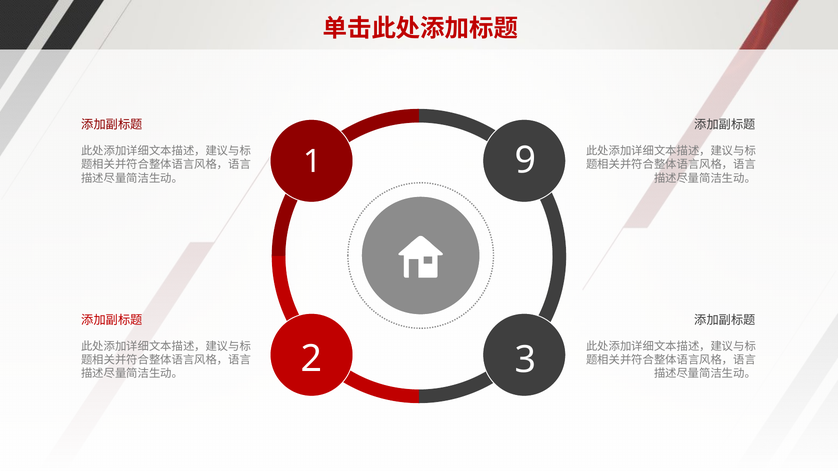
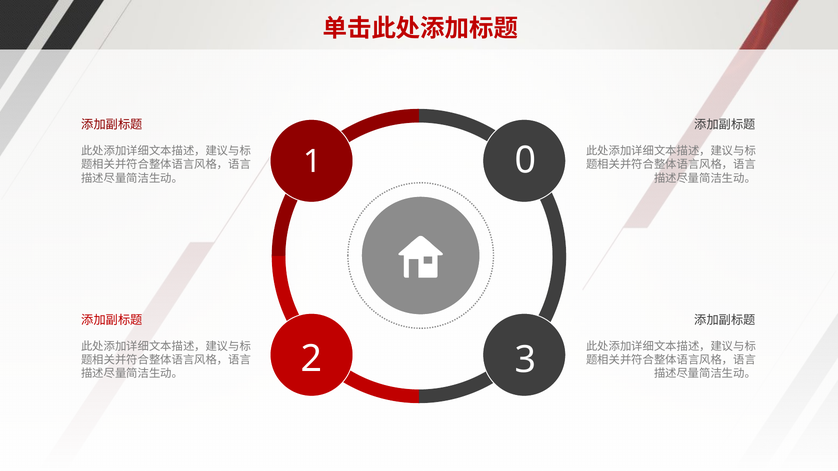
9: 9 -> 0 (525, 161)
